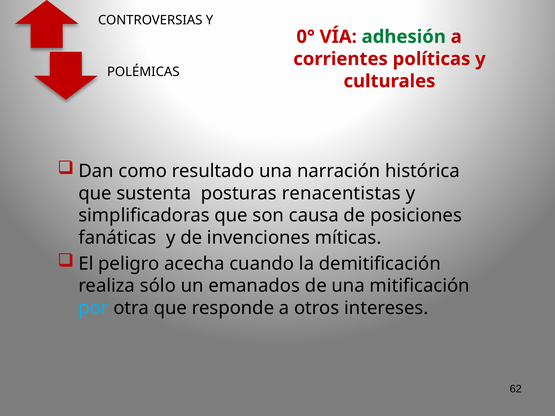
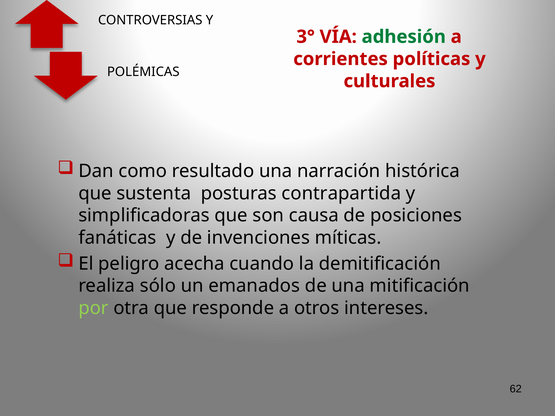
0°: 0° -> 3° (306, 37)
renacentistas: renacentistas -> contrapartida (341, 193)
por colour: light blue -> light green (94, 308)
